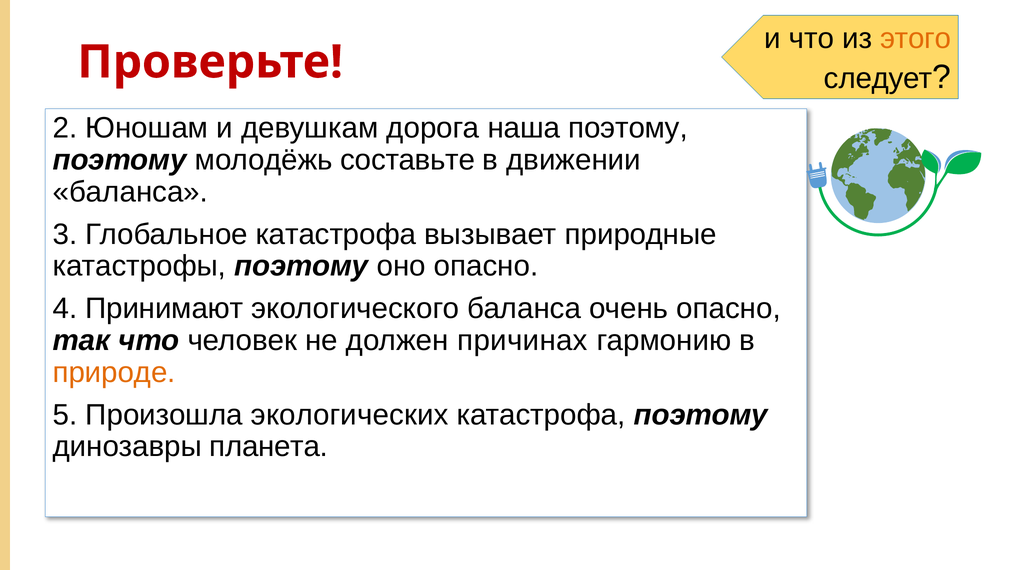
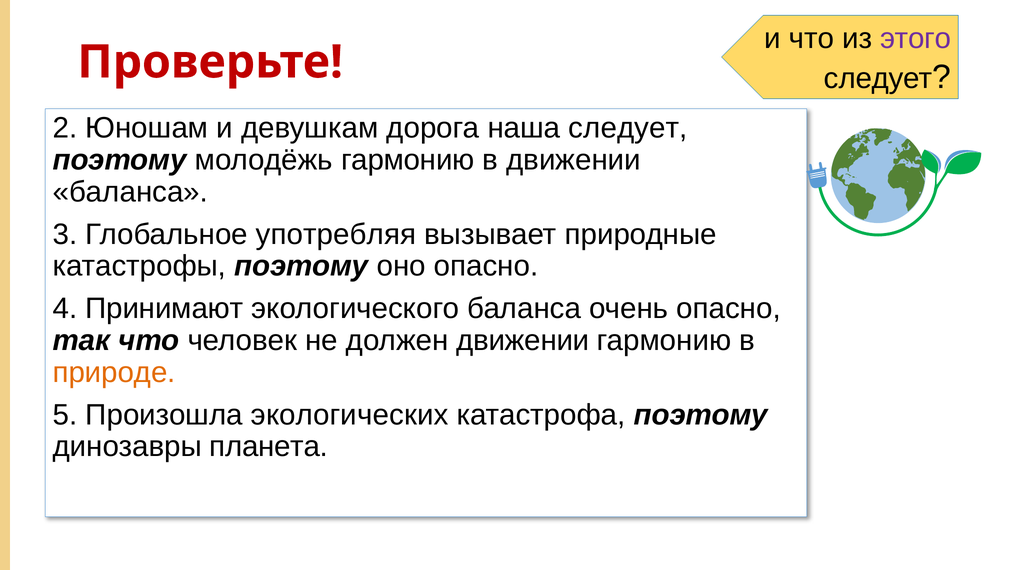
этого colour: orange -> purple (916, 39)
наша поэтому: поэтому -> следует (628, 128)
молодёжь составьте: составьте -> гармонию (408, 160)
Глобальное катастрофа: катастрофа -> употребляя (336, 234)
должен причинах: причинах -> движении (523, 340)
